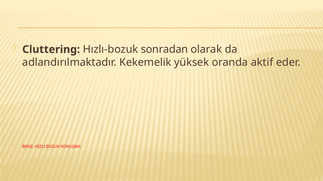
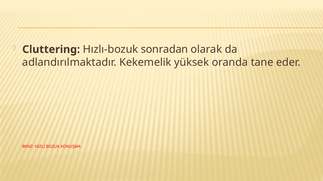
aktif: aktif -> tane (262, 63)
